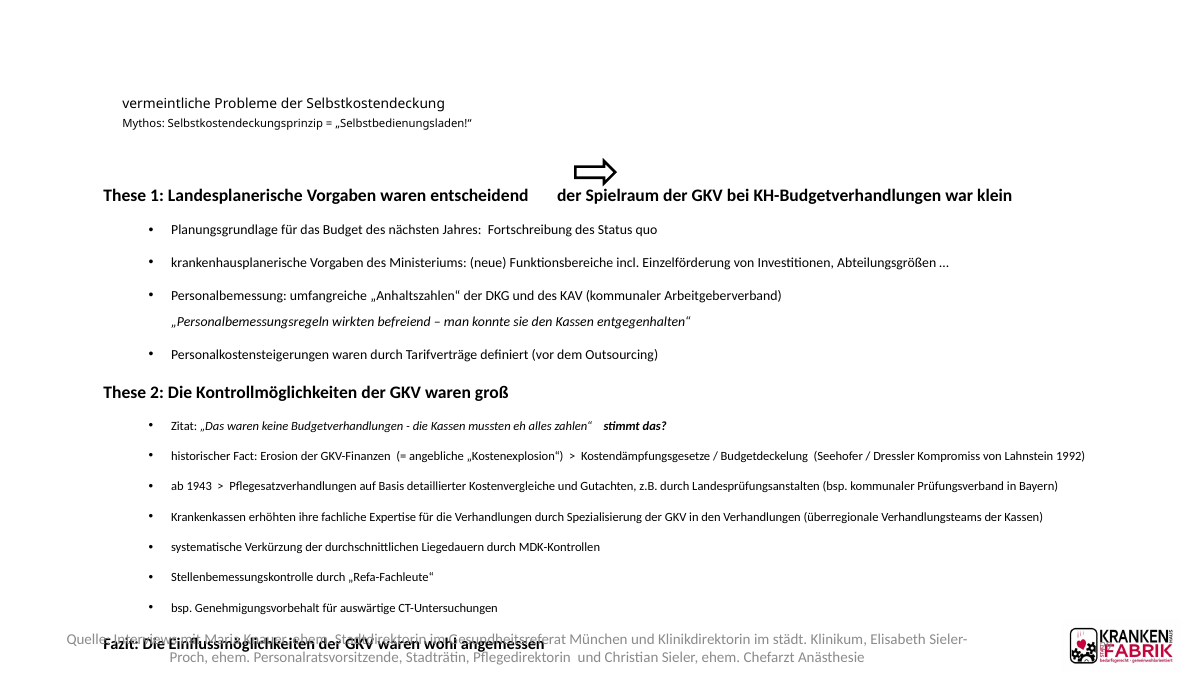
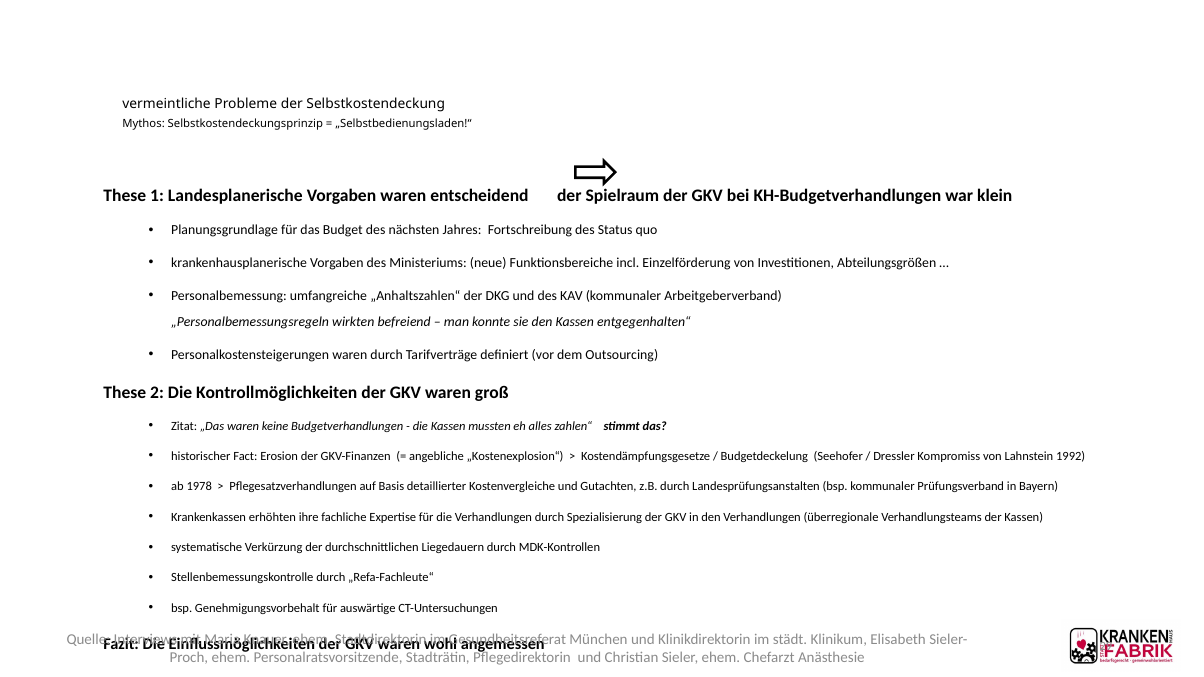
1943: 1943 -> 1978 (199, 487)
